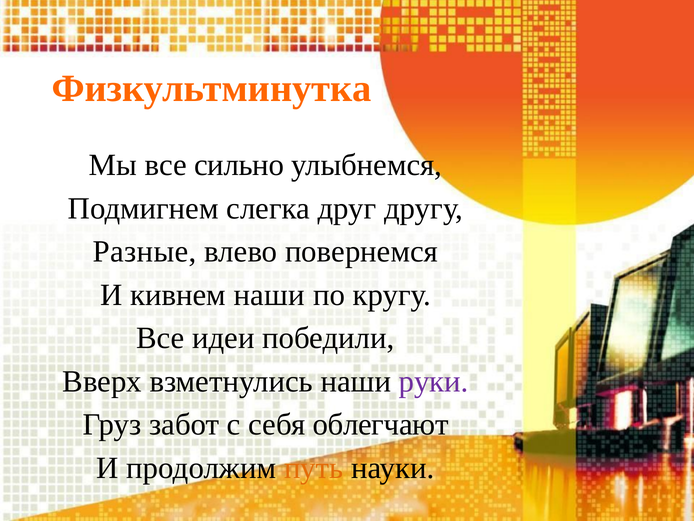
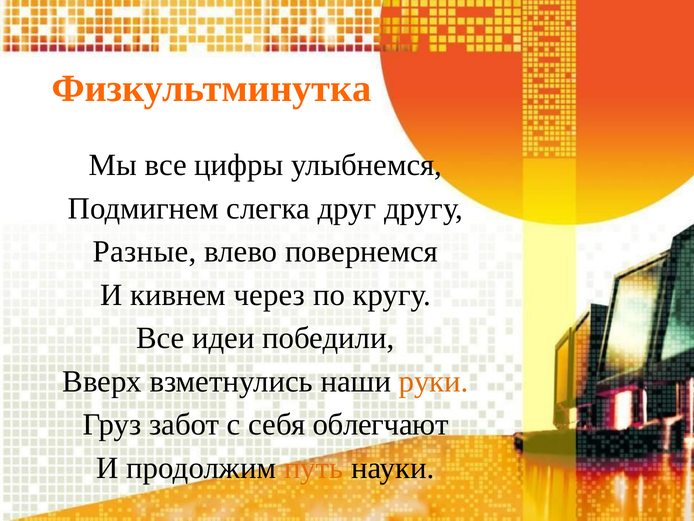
сильно: сильно -> цифры (239, 165)
кивнем наши: наши -> через (269, 295)
руки colour: purple -> orange (434, 381)
